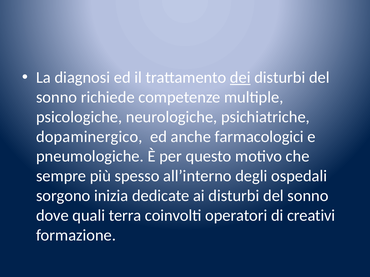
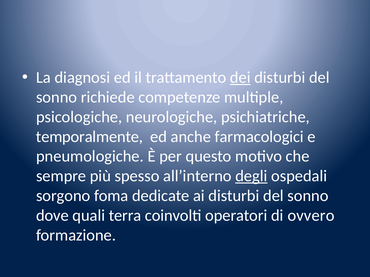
dopaminergico: dopaminergico -> temporalmente (89, 137)
degli underline: none -> present (251, 176)
inizia: inizia -> foma (111, 196)
creativi: creativi -> ovvero (311, 216)
